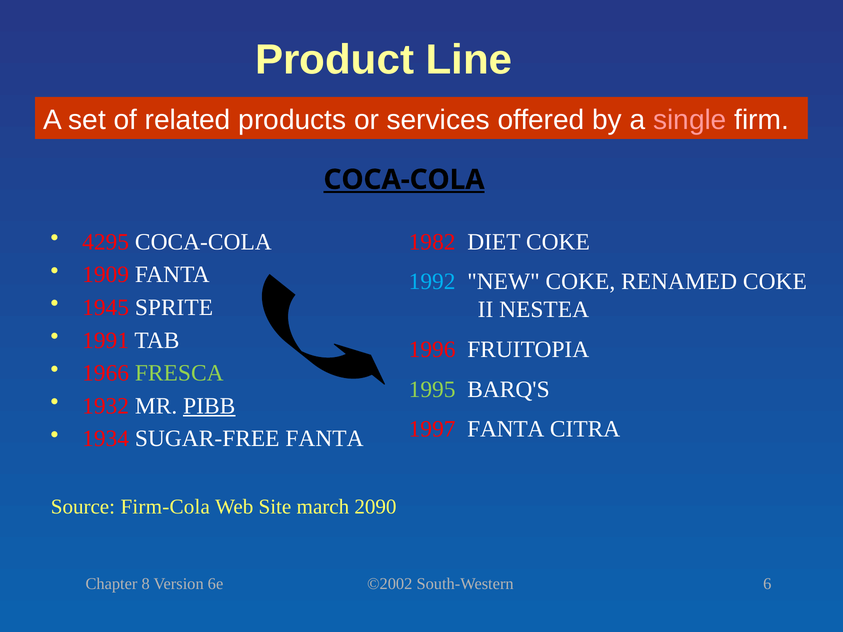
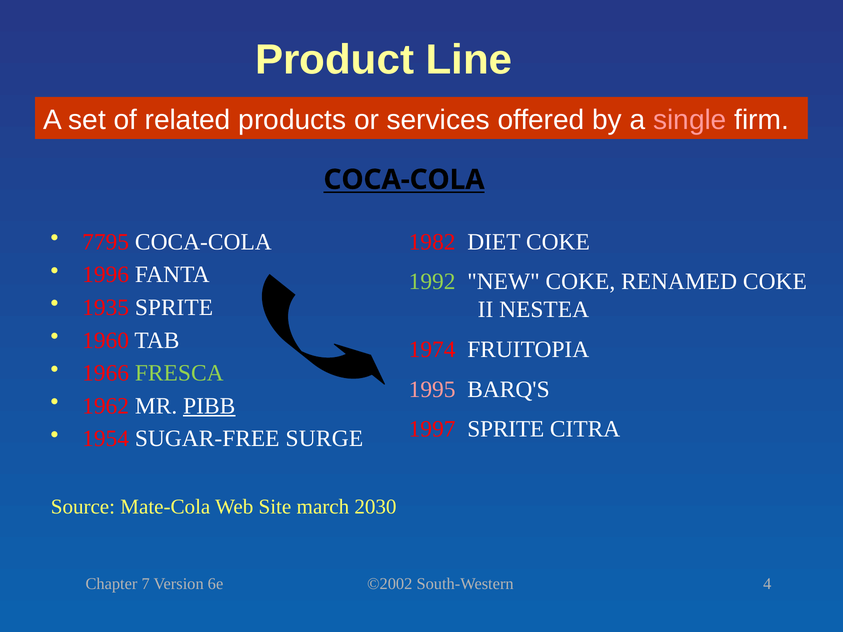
COCA-COLA underline: present -> none (404, 180)
4295: 4295 -> 7795 (106, 242)
1909: 1909 -> 1996 (106, 275)
1992 colour: light blue -> light green (432, 282)
1945: 1945 -> 1935 (106, 308)
1991: 1991 -> 1960 (106, 340)
1996: 1996 -> 1974 (432, 350)
1995 colour: light green -> pink (432, 389)
1932: 1932 -> 1962 (106, 406)
1997 FANTA: FANTA -> SPRITE (506, 429)
1934: 1934 -> 1954 (106, 439)
SUGAR-FREE FANTA: FANTA -> SURGE (324, 439)
Firm-Cola: Firm-Cola -> Mate-Cola (165, 507)
2090: 2090 -> 2030 (375, 507)
8: 8 -> 7 (146, 584)
6: 6 -> 4 (767, 584)
